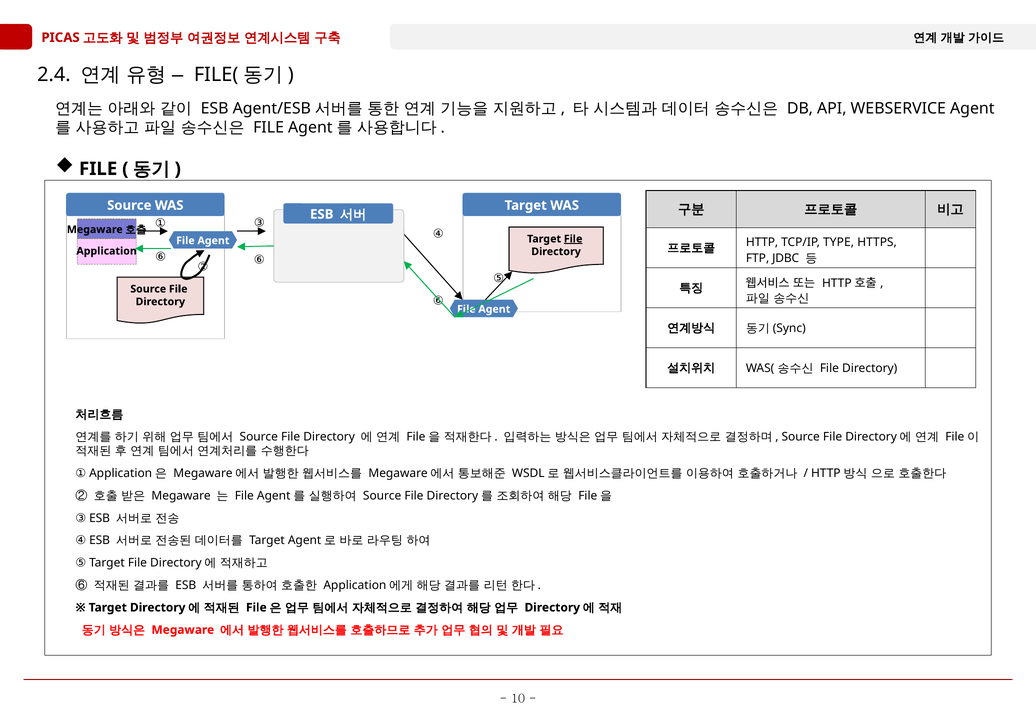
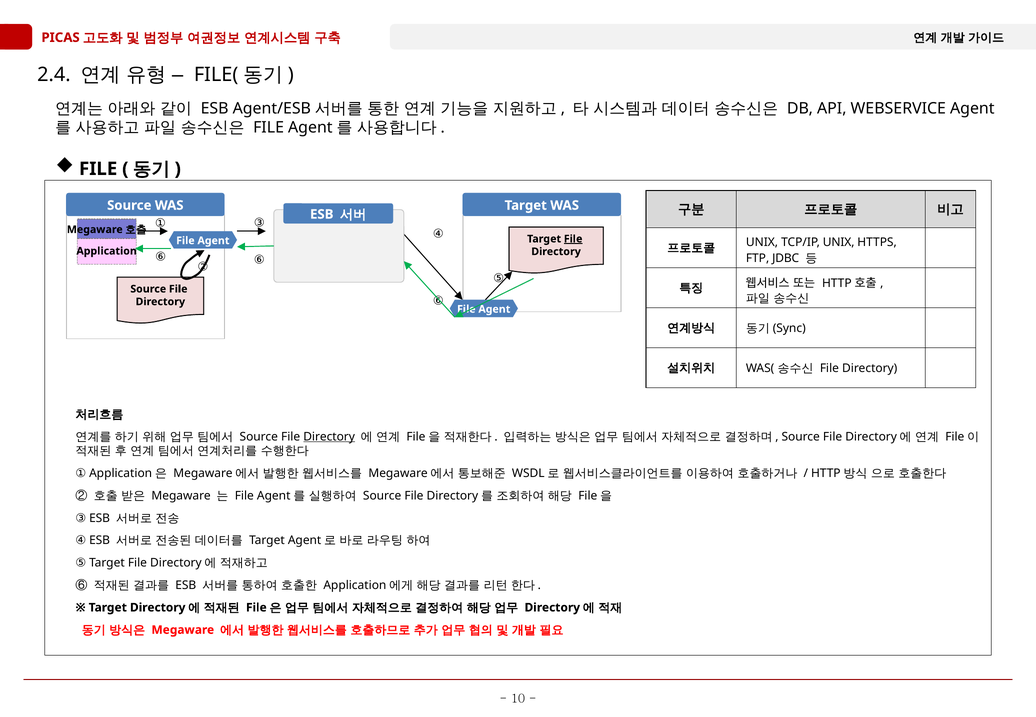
HTTP: HTTP -> UNIX (762, 242)
TCP/IP TYPE: TYPE -> UNIX (839, 242)
Directory underline: none -> present (329, 437)
